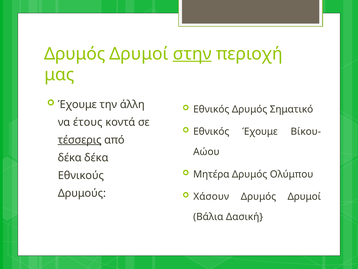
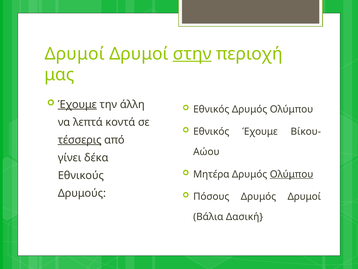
Δρυμός: Δρυμός -> Δρυμοί (75, 54)
Έχουμε underline: none -> present (77, 104)
Εθνικός Δρυμός Σηματικό: Σηματικό -> Ολύμπου (291, 109)
έτους: έτους -> λεπτά (88, 122)
δέκα: δέκα -> γίνει (70, 157)
Ολύμπου underline: none -> present (292, 174)
Χάσουν: Χάσουν -> Πόσους (211, 196)
